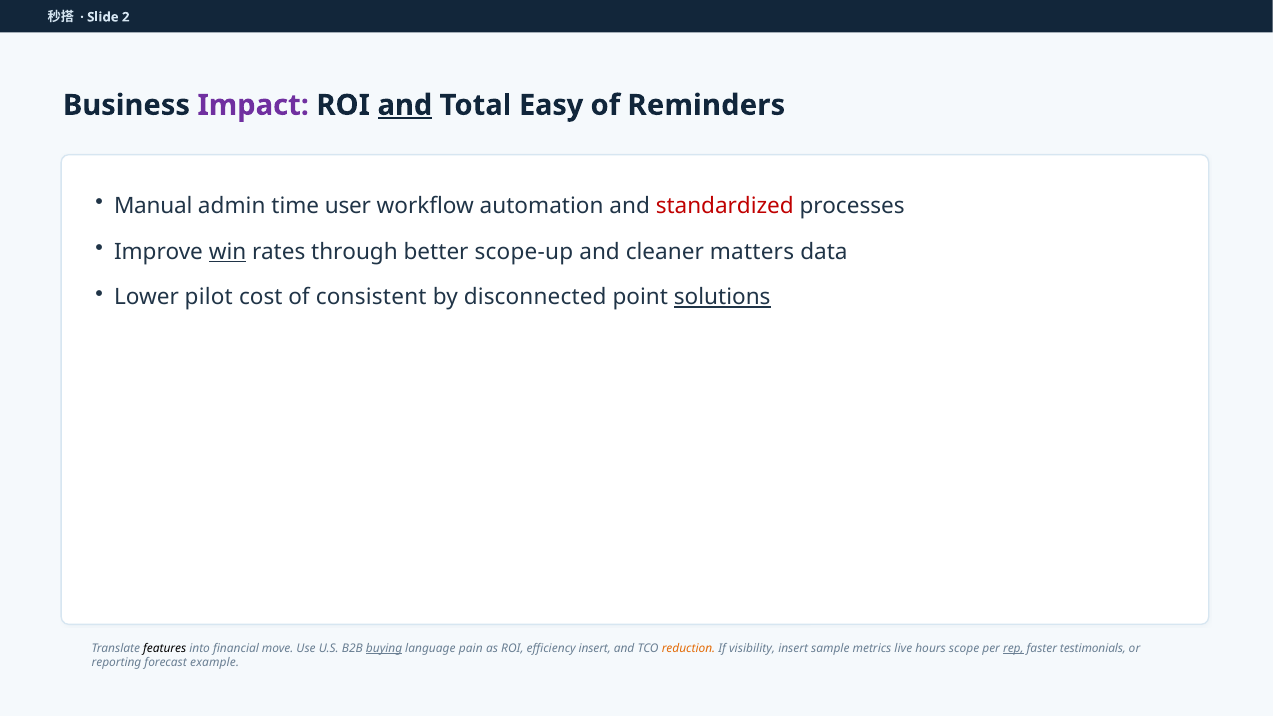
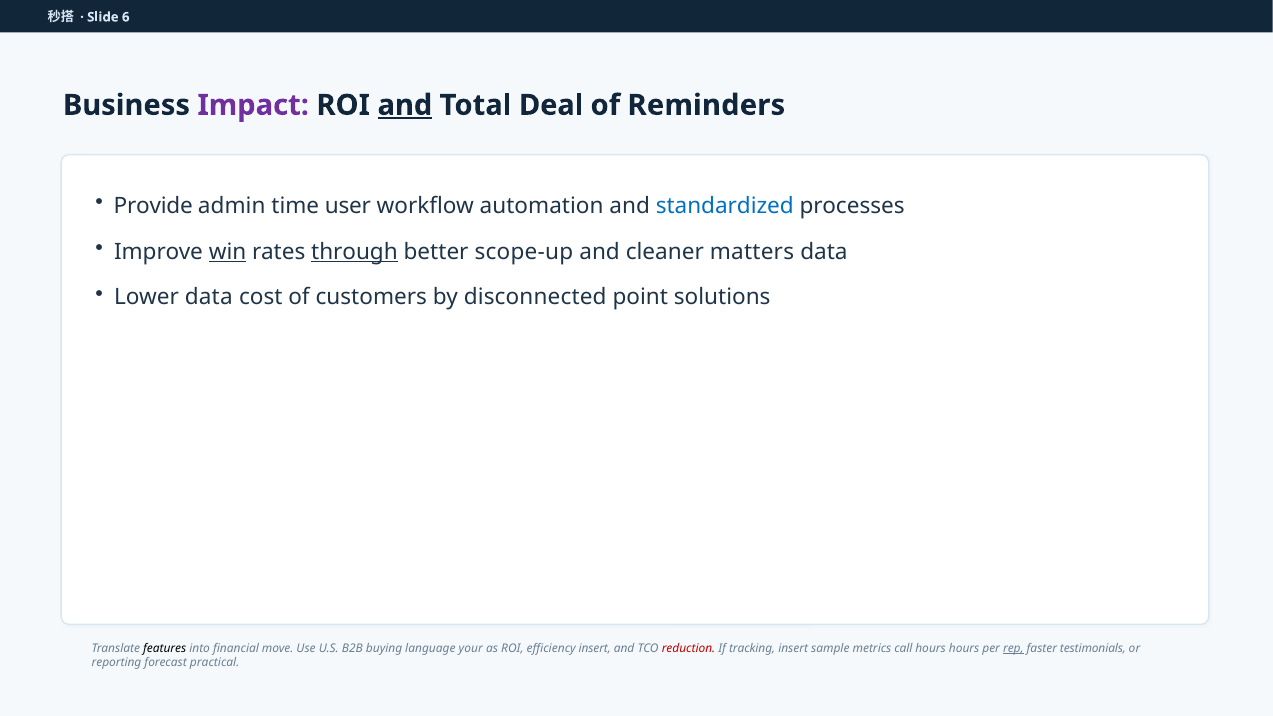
2: 2 -> 6 (126, 17)
Easy: Easy -> Deal (551, 105)
Manual: Manual -> Provide (153, 206)
standardized colour: red -> blue (725, 206)
through underline: none -> present (354, 252)
Lower pilot: pilot -> data (209, 297)
consistent: consistent -> customers (371, 297)
solutions underline: present -> none (722, 297)
buying underline: present -> none (384, 649)
pain: pain -> your (471, 649)
reduction colour: orange -> red (689, 649)
visibility: visibility -> tracking (752, 649)
live: live -> call (903, 649)
hours scope: scope -> hours (964, 649)
example: example -> practical (215, 663)
